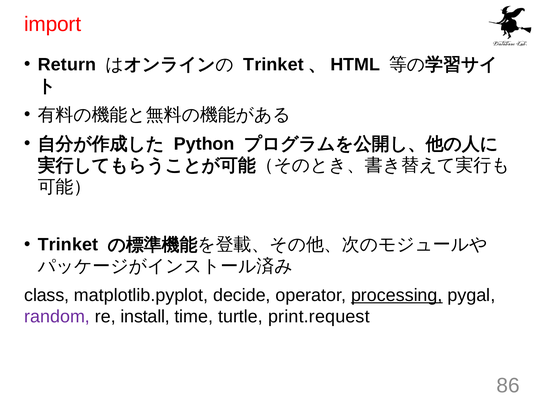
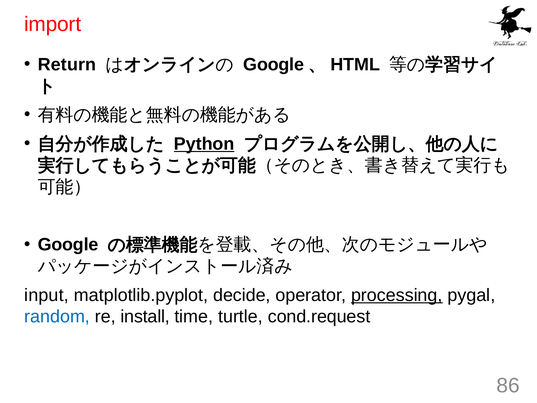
Trinket: Trinket -> Google (274, 64)
Python underline: none -> present (204, 144)
Trinket: Trinket -> Google (68, 245)
class: class -> input (47, 295)
random colour: purple -> blue (57, 317)
print.request: print.request -> cond.request (319, 317)
